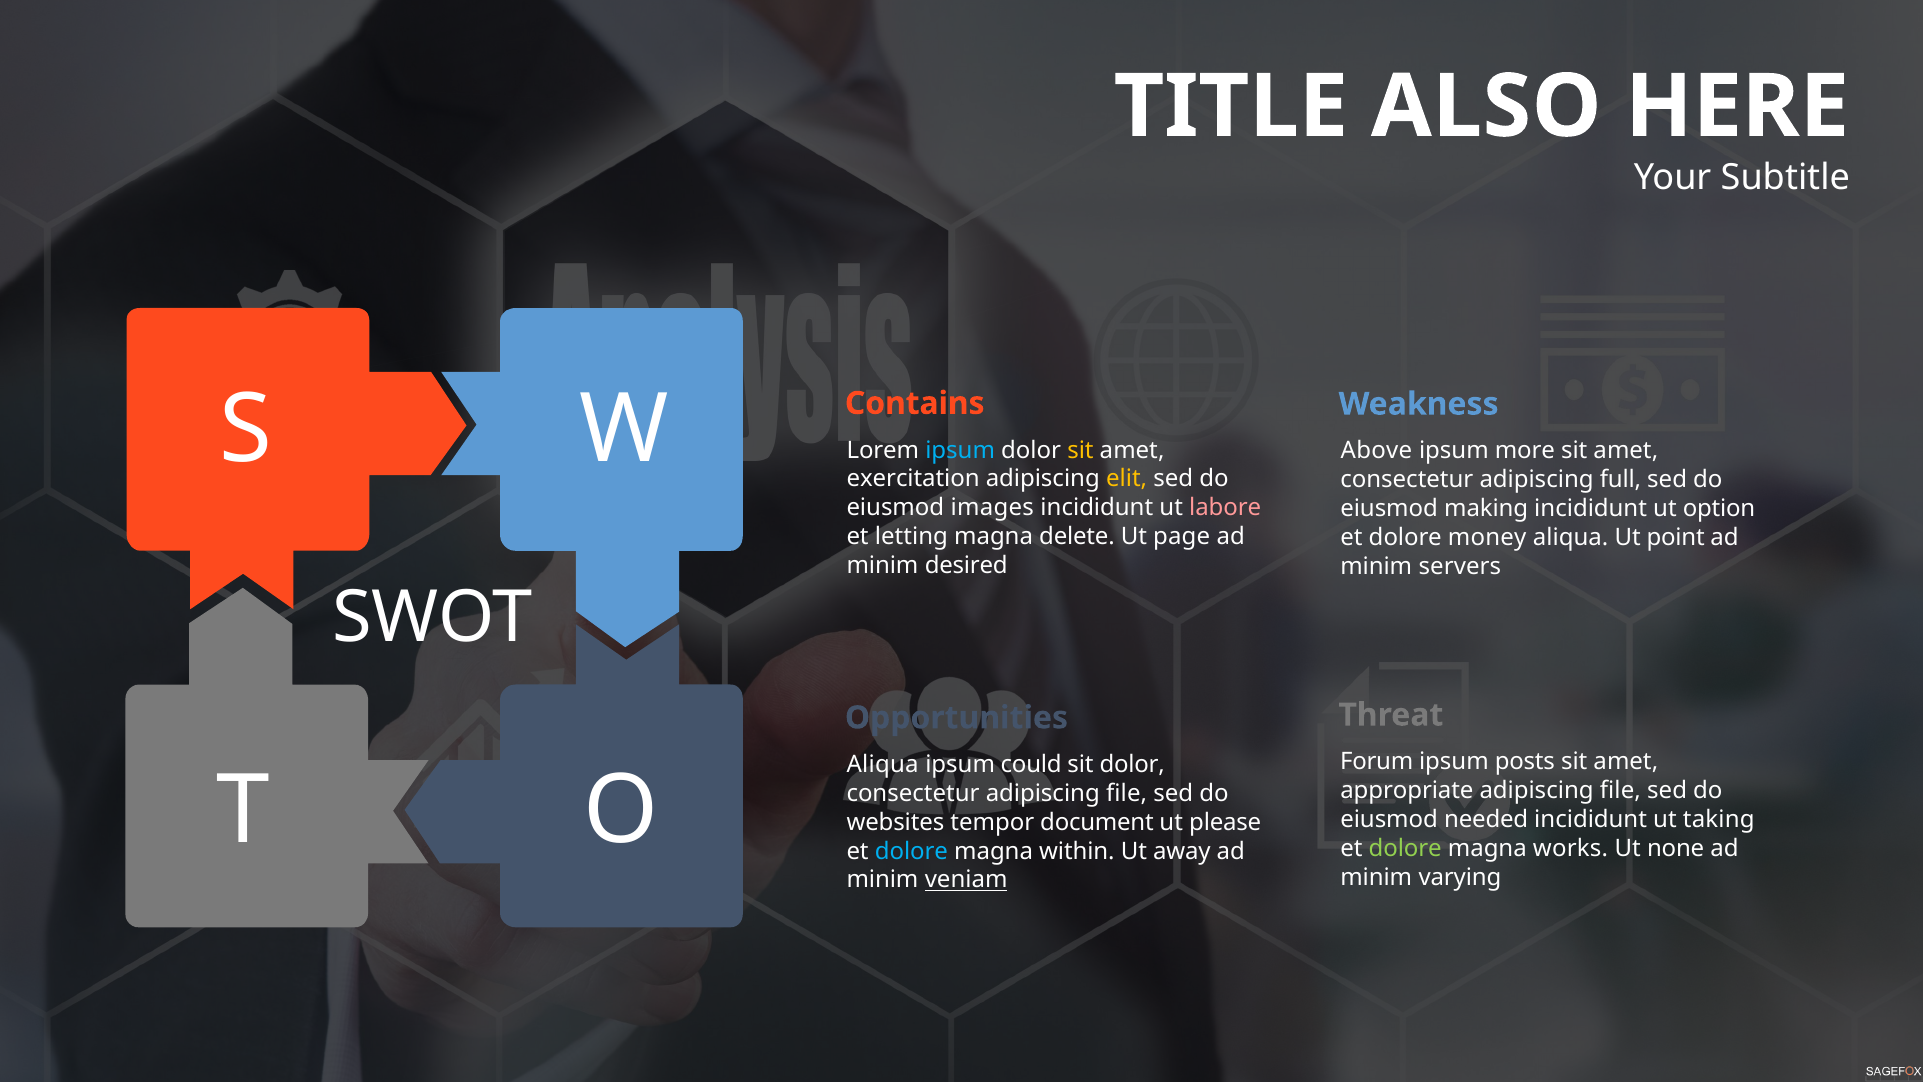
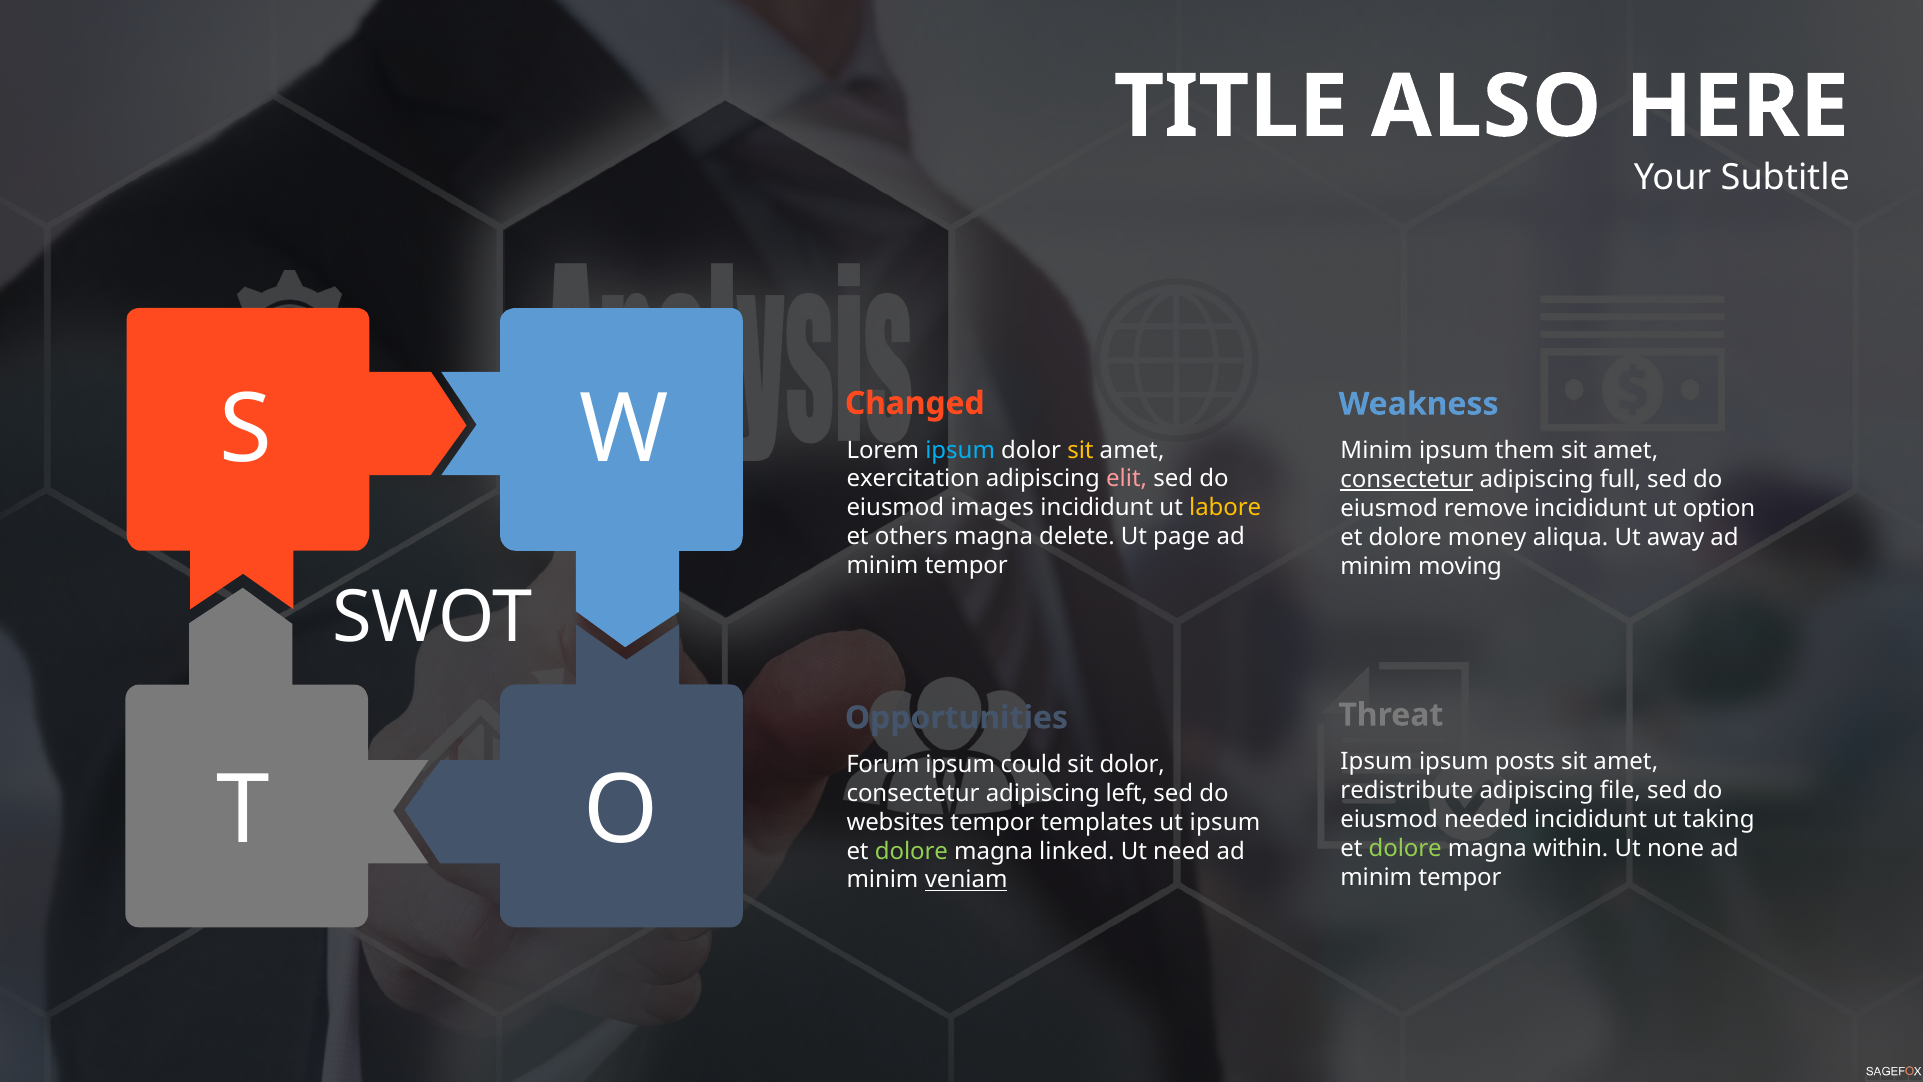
Contains: Contains -> Changed (915, 403)
Above: Above -> Minim (1376, 451)
more: more -> them (1525, 451)
elit colour: yellow -> pink (1127, 479)
consectetur underline: none -> present (1407, 480)
labore colour: pink -> yellow (1225, 508)
making: making -> remove (1486, 508)
letting: letting -> others (911, 537)
point: point -> away (1676, 537)
desired: desired -> tempor (966, 565)
servers: servers -> moving (1460, 566)
Forum: Forum -> Ipsum (1376, 762)
Aliqua: Aliqua -> Forum (883, 764)
appropriate: appropriate -> redistribute (1407, 790)
consectetur adipiscing file: file -> left (1127, 793)
document: document -> templates (1097, 822)
ut please: please -> ipsum (1225, 822)
works: works -> within (1571, 848)
dolore colour: light blue -> light green (911, 851)
within: within -> linked (1077, 851)
away: away -> need (1182, 851)
varying: varying -> tempor (1460, 877)
